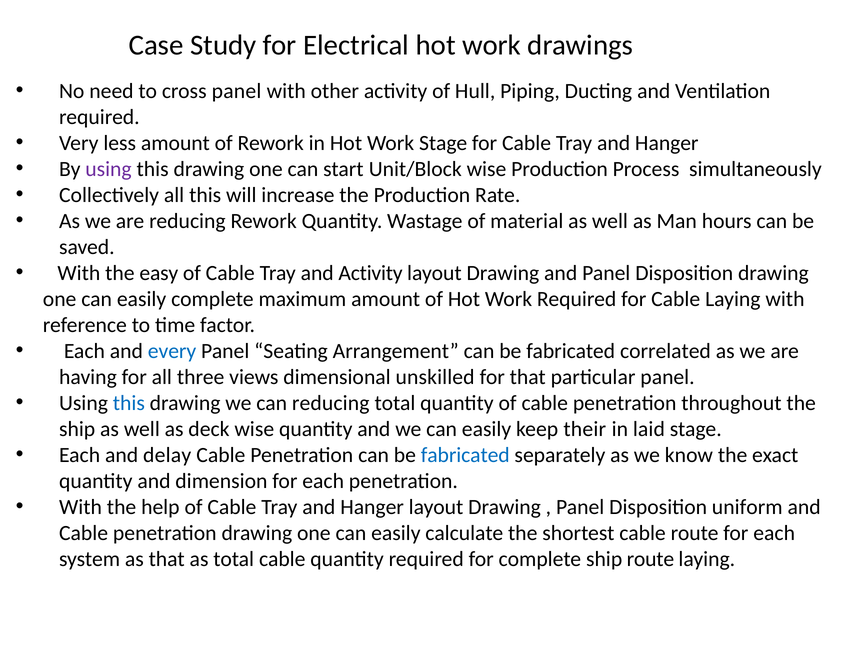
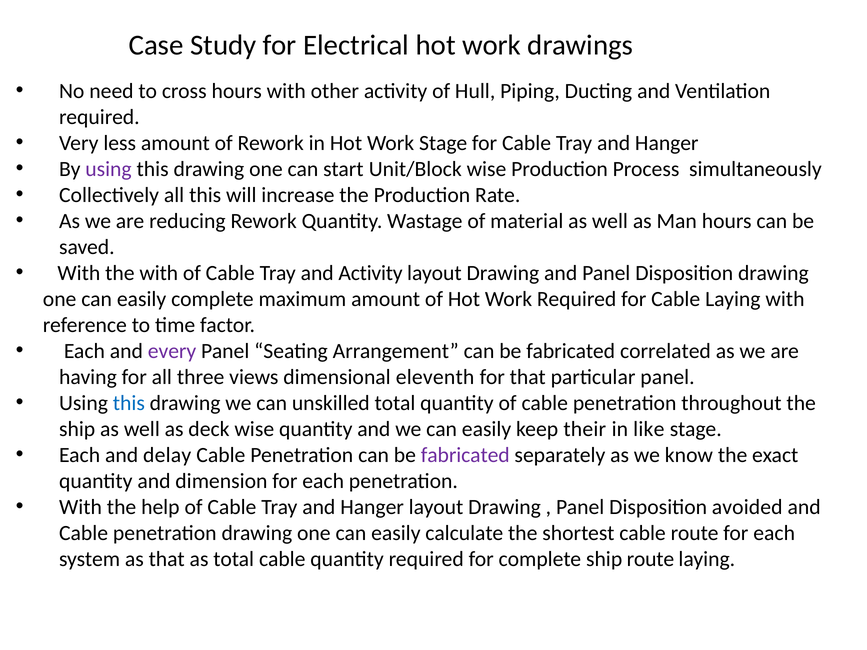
cross panel: panel -> hours (237, 91)
the easy: easy -> with (159, 273)
every colour: blue -> purple (172, 351)
unskilled: unskilled -> eleventh (435, 377)
can reducing: reducing -> unskilled (331, 403)
laid: laid -> like (649, 429)
fabricated colour: blue -> purple (465, 455)
uniform: uniform -> avoided (747, 507)
